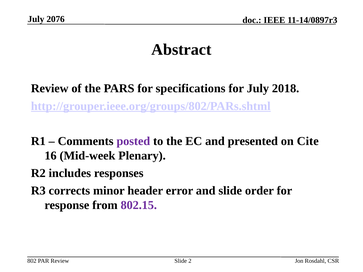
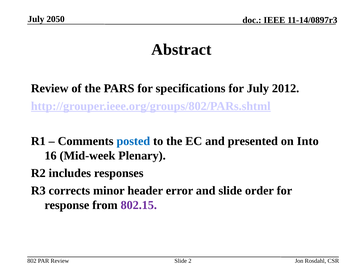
2076: 2076 -> 2050 (56, 19)
2018: 2018 -> 2012 (286, 89)
posted colour: purple -> blue (133, 141)
Cite: Cite -> Into (308, 141)
